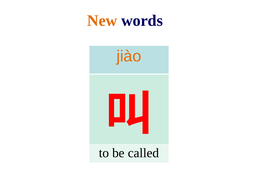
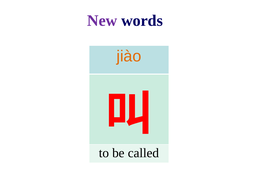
New colour: orange -> purple (102, 21)
